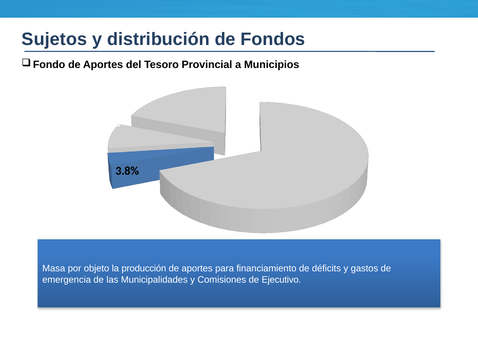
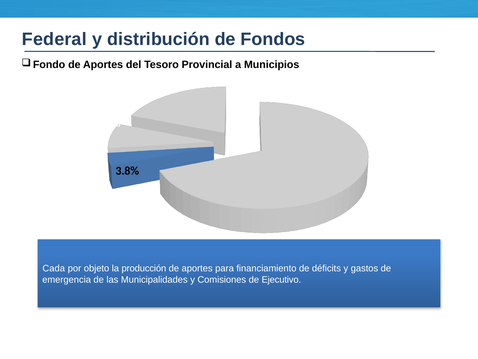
Sujetos: Sujetos -> Federal (54, 39)
Masa: Masa -> Cada (54, 268)
